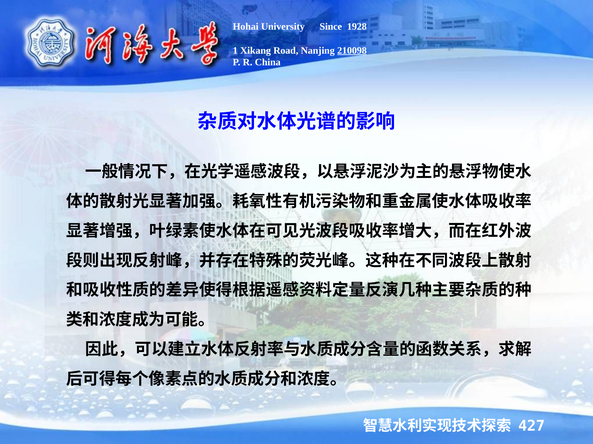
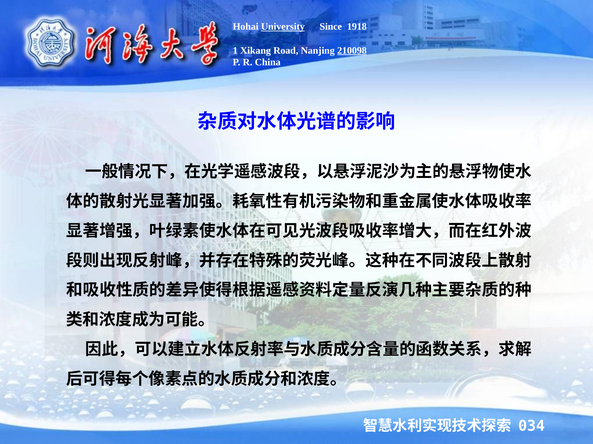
University underline: none -> present (283, 27)
1928: 1928 -> 1918 (357, 27)
427: 427 -> 034 (532, 427)
